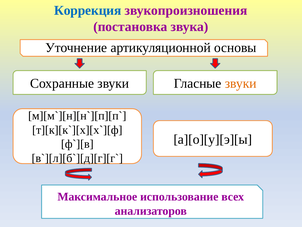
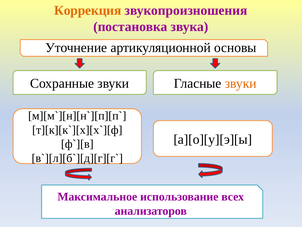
Коррекция colour: blue -> orange (88, 10)
